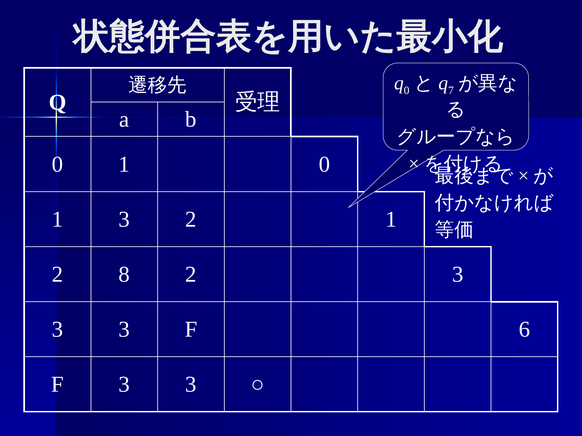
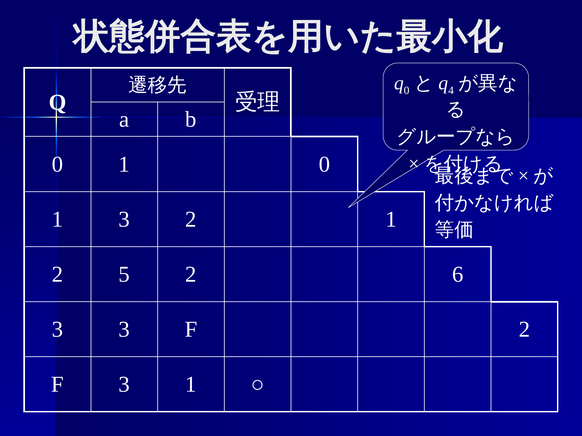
7: 7 -> 4 (451, 91)
8: 8 -> 5 (124, 275)
2 3: 3 -> 6 (458, 275)
F 6: 6 -> 2 (524, 330)
F 3 3: 3 -> 1 (191, 385)
